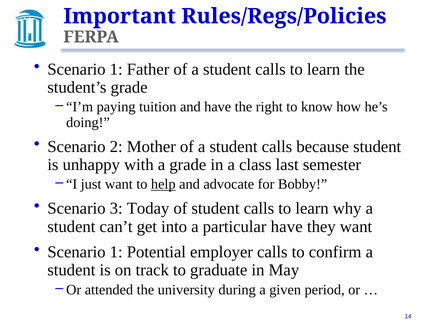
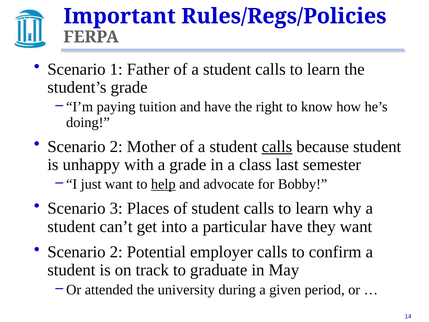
calls underline: none -> present (277, 146)
Today: Today -> Places (148, 208)
1: 1 -> 2 (116, 252)
